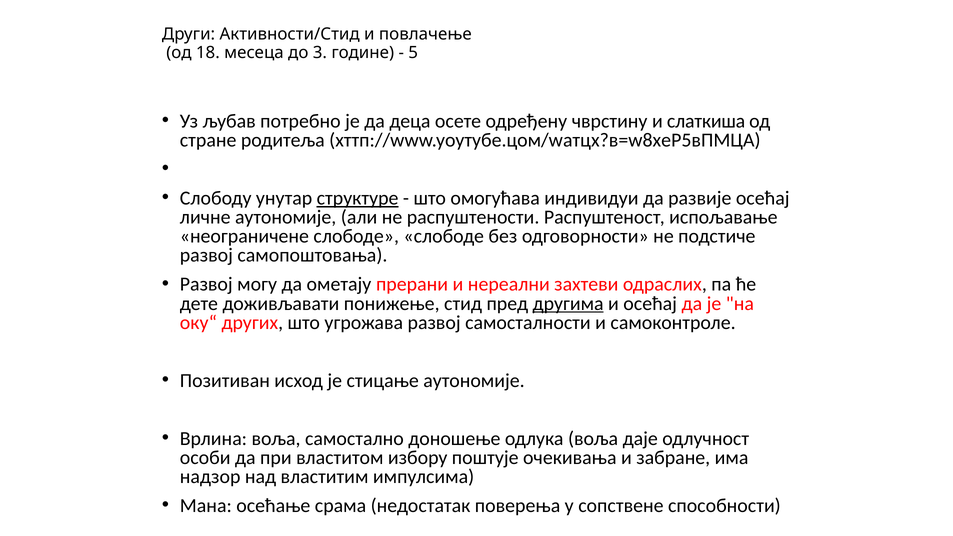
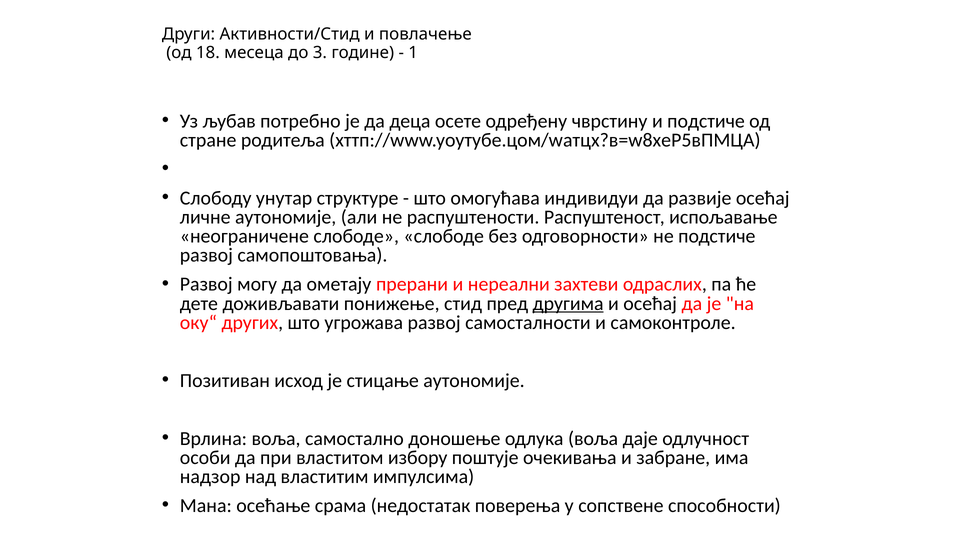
5: 5 -> 1 (413, 52)
и слаткиша: слаткиша -> подстиче (706, 121)
структуре underline: present -> none (358, 198)
